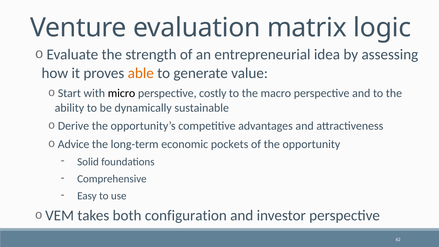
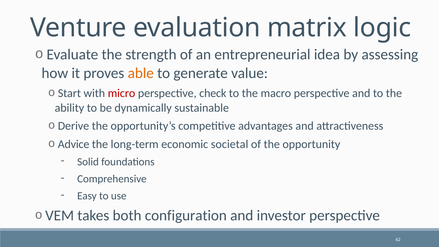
micro colour: black -> red (122, 93)
costly: costly -> check (213, 93)
pockets: pockets -> societal (230, 144)
